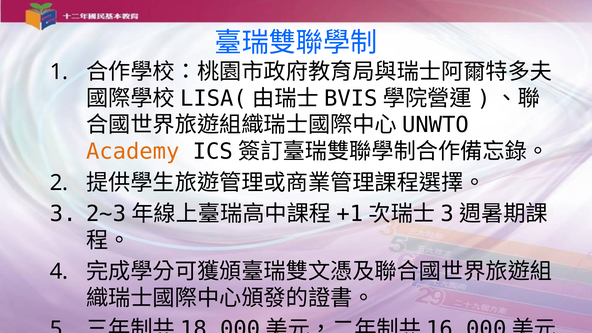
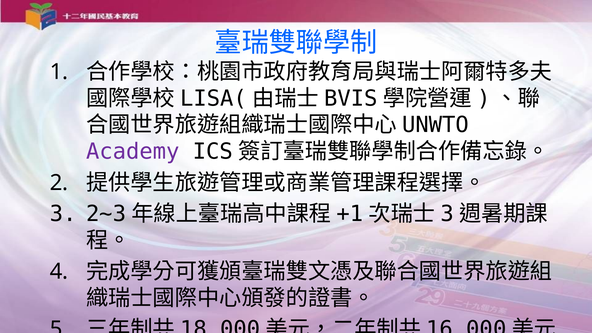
Academy colour: orange -> purple (133, 152)
